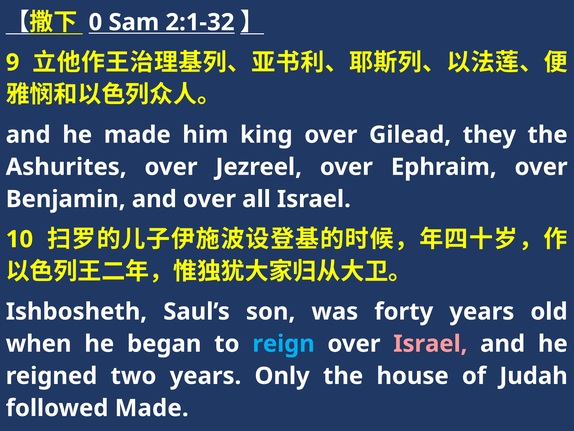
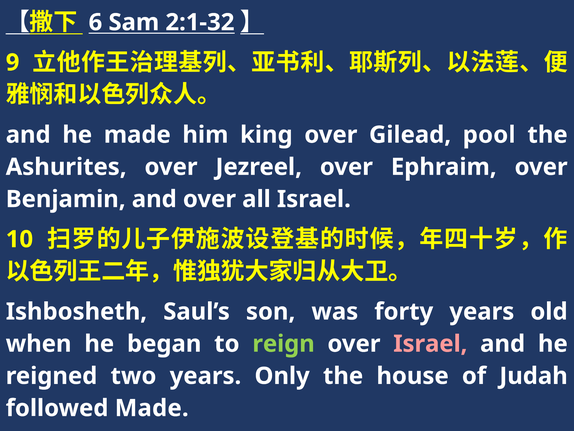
0: 0 -> 6 (95, 22)
they: they -> pool (489, 135)
reign colour: light blue -> light green (284, 343)
